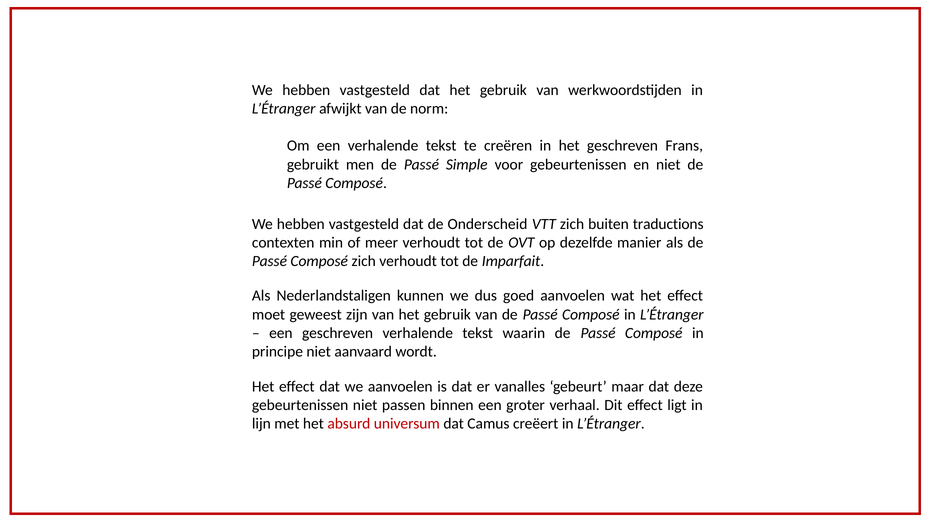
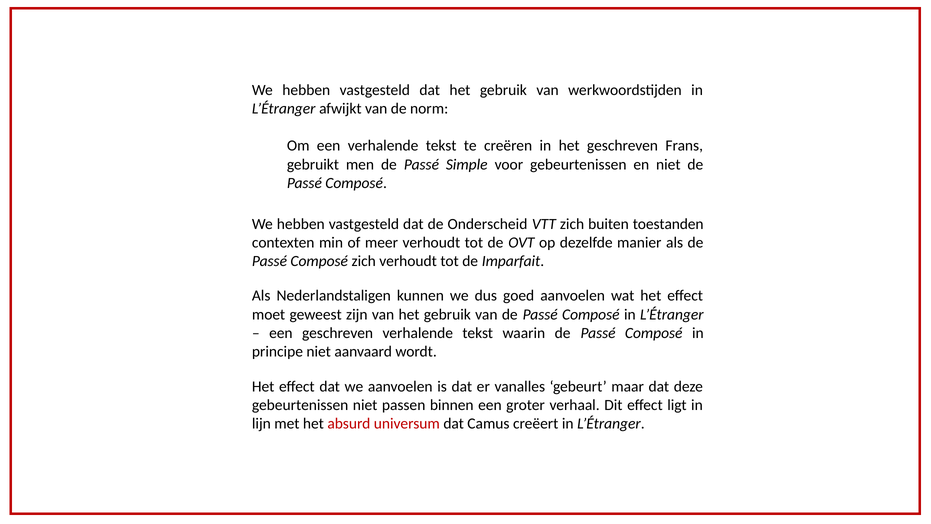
traductions: traductions -> toestanden (668, 224)
